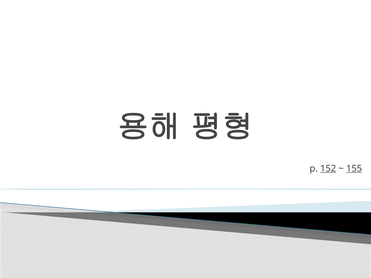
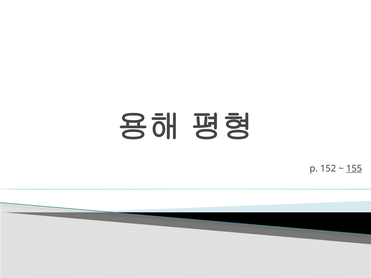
152 underline: present -> none (328, 169)
